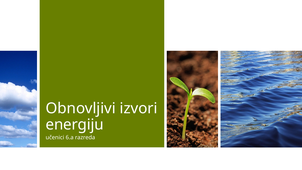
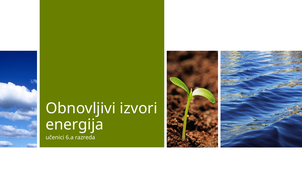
energiju: energiju -> energija (75, 125)
